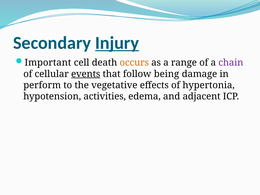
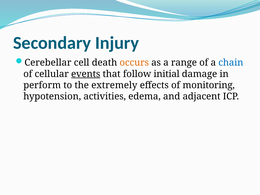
Injury underline: present -> none (117, 43)
Important: Important -> Cerebellar (48, 63)
chain colour: purple -> blue (231, 63)
being: being -> initial (167, 74)
vegetative: vegetative -> extremely (114, 85)
hypertonia: hypertonia -> monitoring (209, 85)
